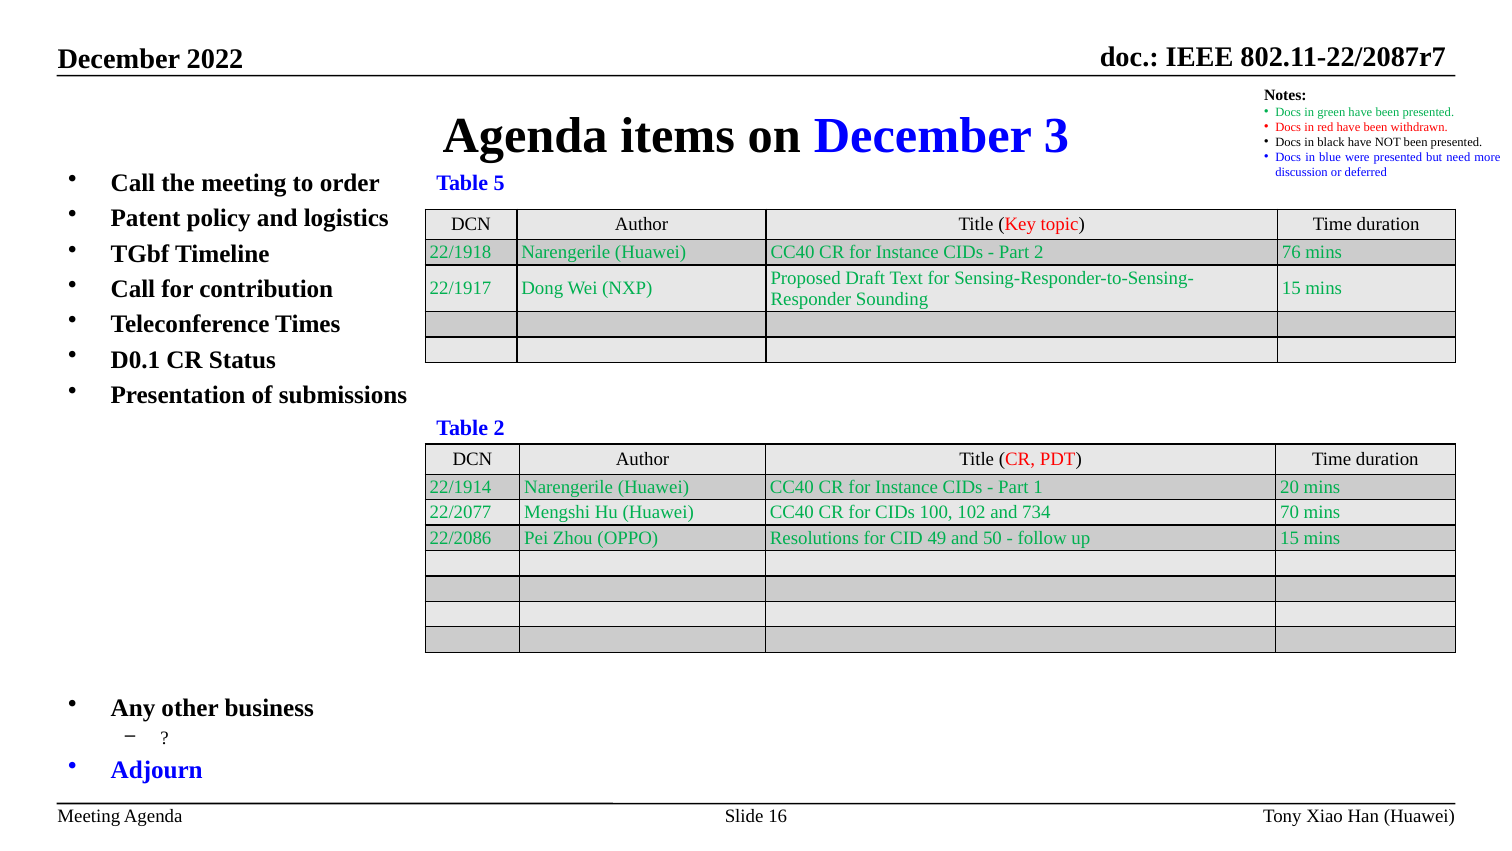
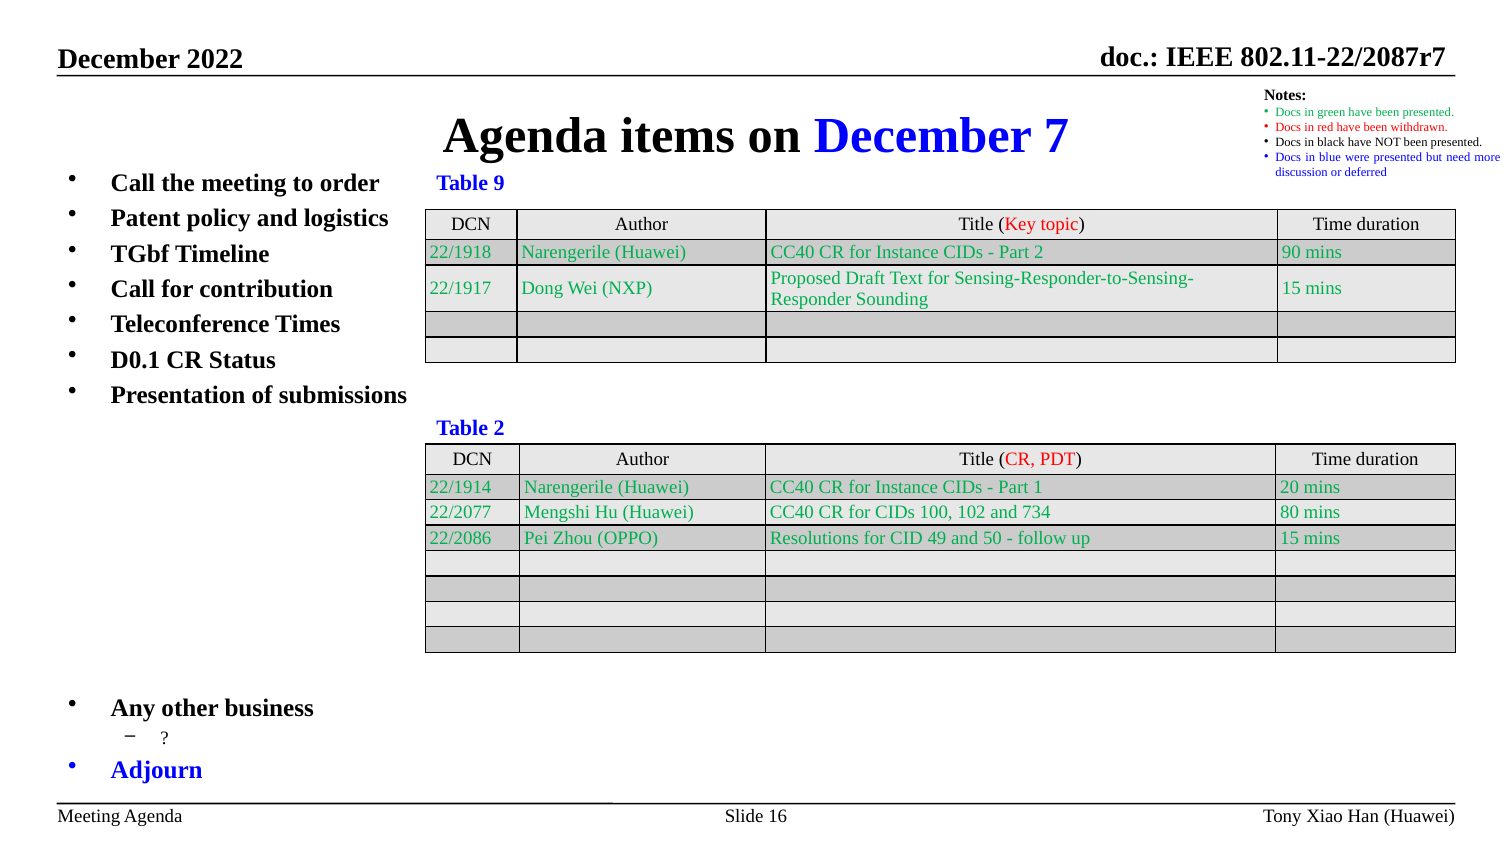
3: 3 -> 7 (1057, 136)
5: 5 -> 9 (499, 183)
76: 76 -> 90 (1291, 252)
70: 70 -> 80 (1290, 512)
